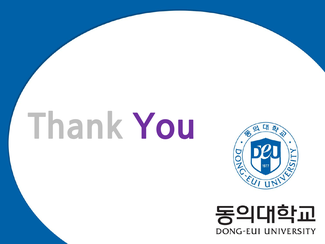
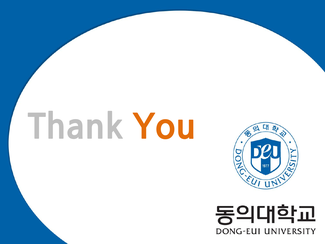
You colour: purple -> orange (164, 127)
